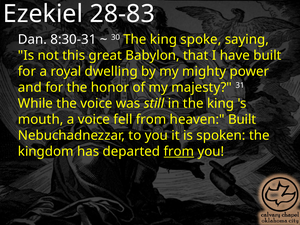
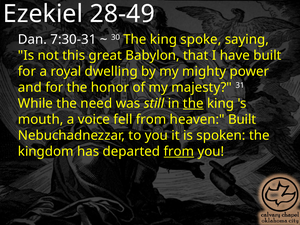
28-83: 28-83 -> 28-49 (122, 14)
8:30-31: 8:30-31 -> 7:30-31 (73, 39)
the voice: voice -> need (96, 103)
the underline: none -> present (193, 103)
